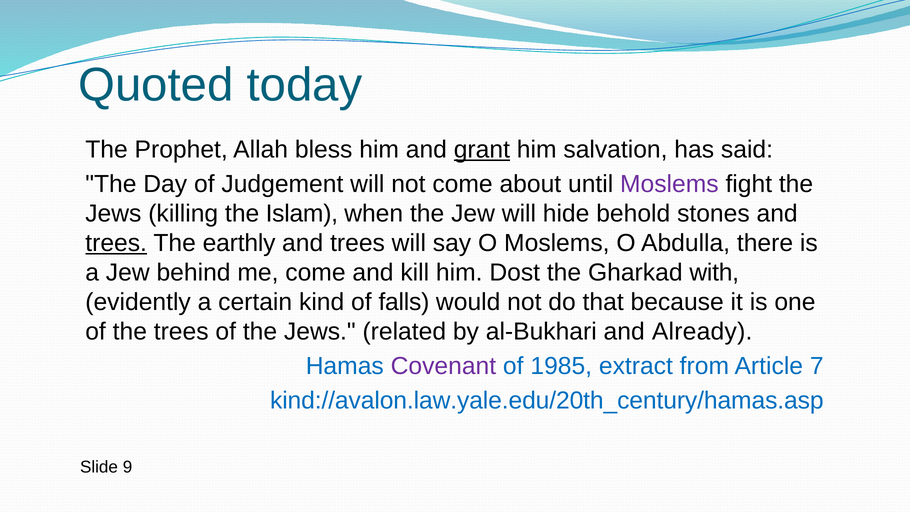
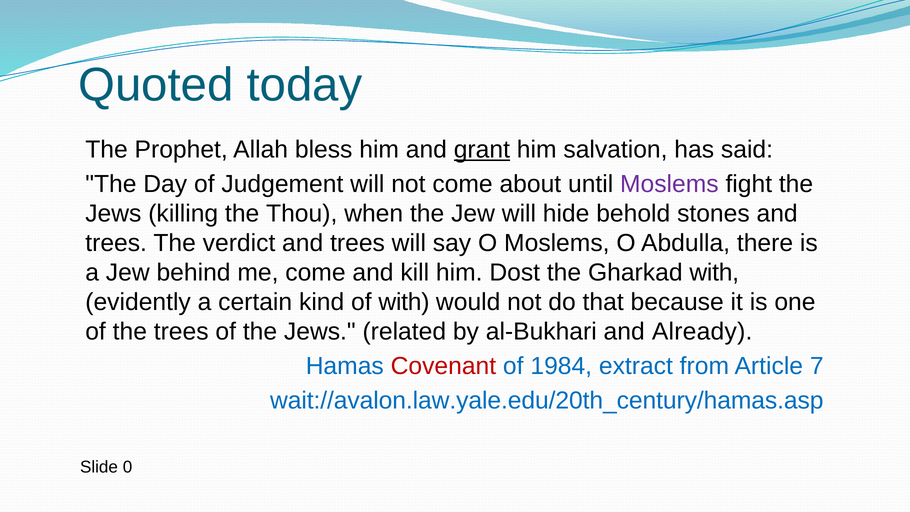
Islam: Islam -> Thou (302, 214)
trees underline: present -> none (116, 243)
earthly: earthly -> verdict (239, 243)
of falls: falls -> with (404, 302)
Covenant colour: purple -> red (443, 366)
1985: 1985 -> 1984 (561, 366)
kind://avalon.law.yale.edu/20th_century/hamas.asp: kind://avalon.law.yale.edu/20th_century/hamas.asp -> wait://avalon.law.yale.edu/20th_century/hamas.asp (547, 401)
9: 9 -> 0 (128, 467)
